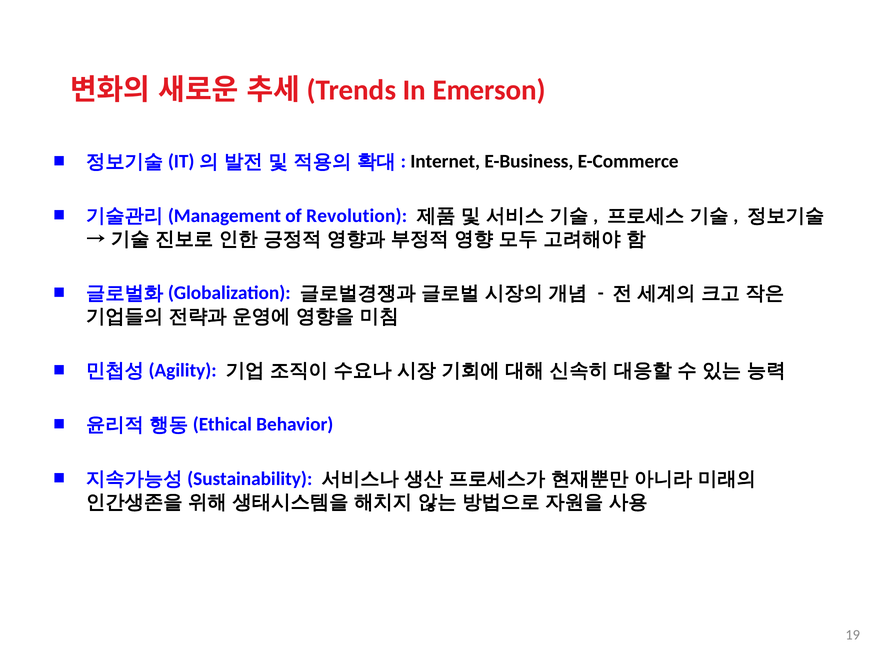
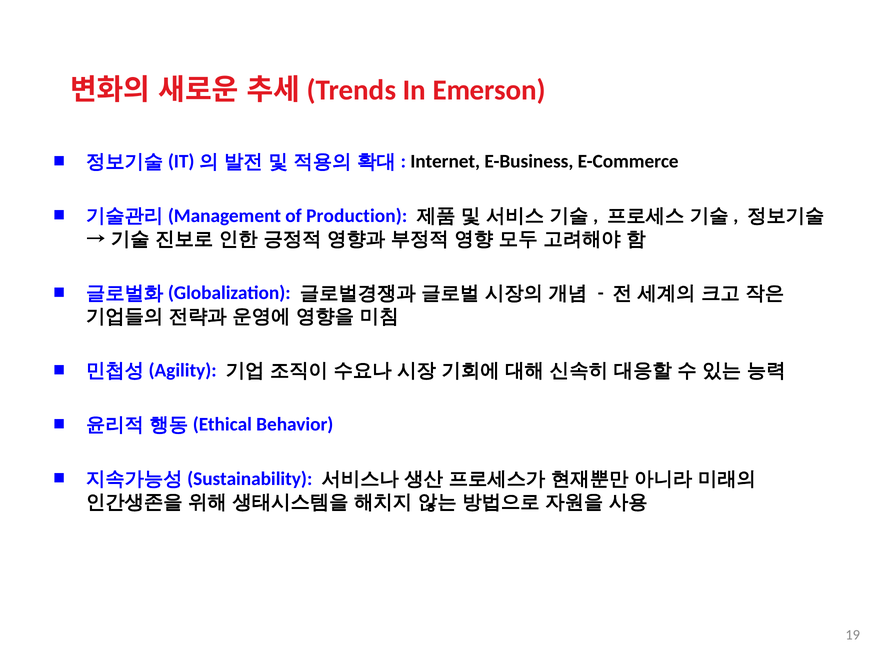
Revolution: Revolution -> Production (357, 216)
